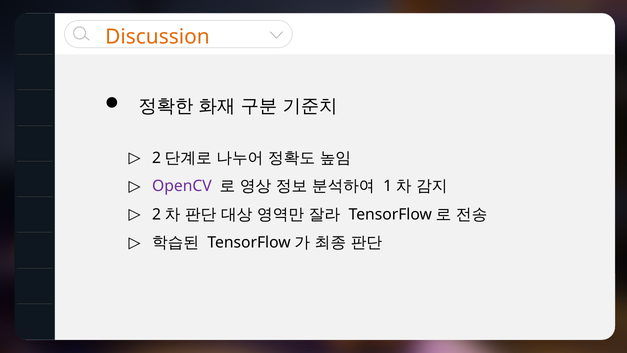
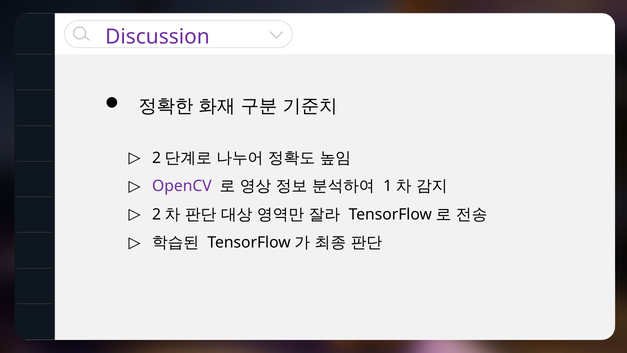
Discussion colour: orange -> purple (157, 37)
